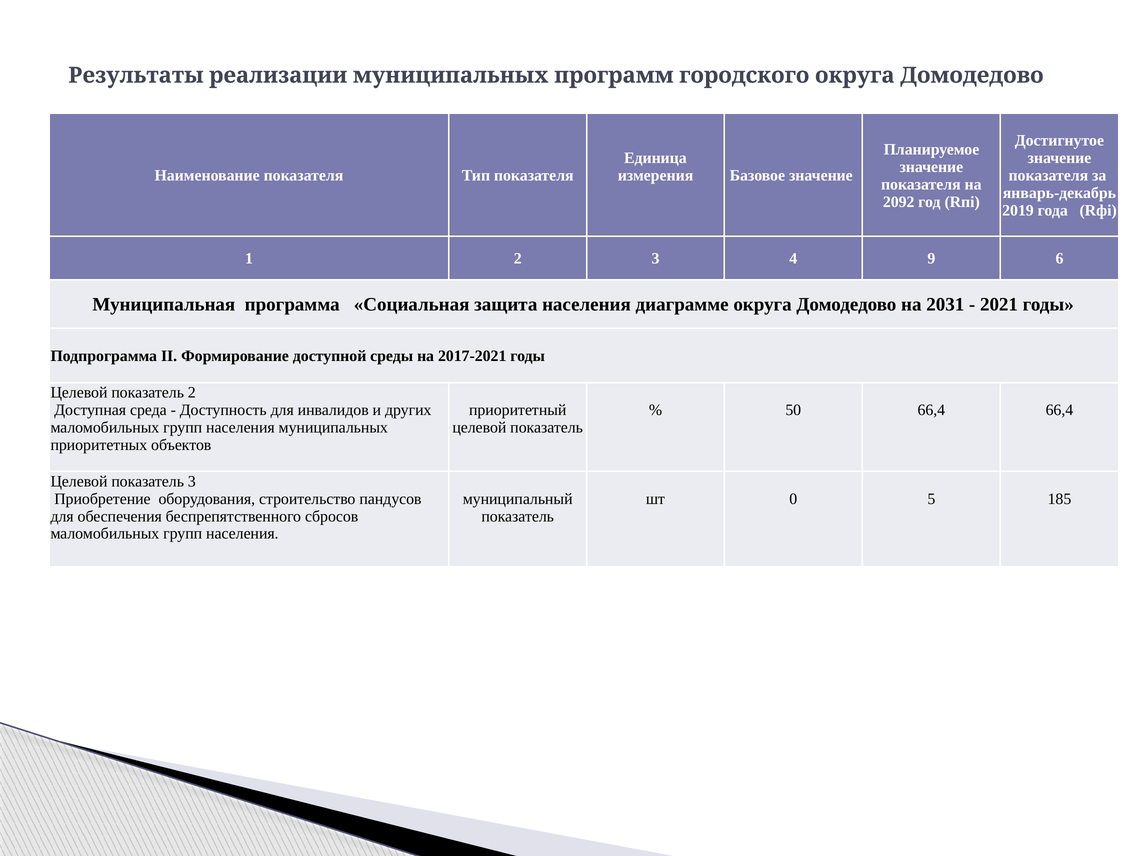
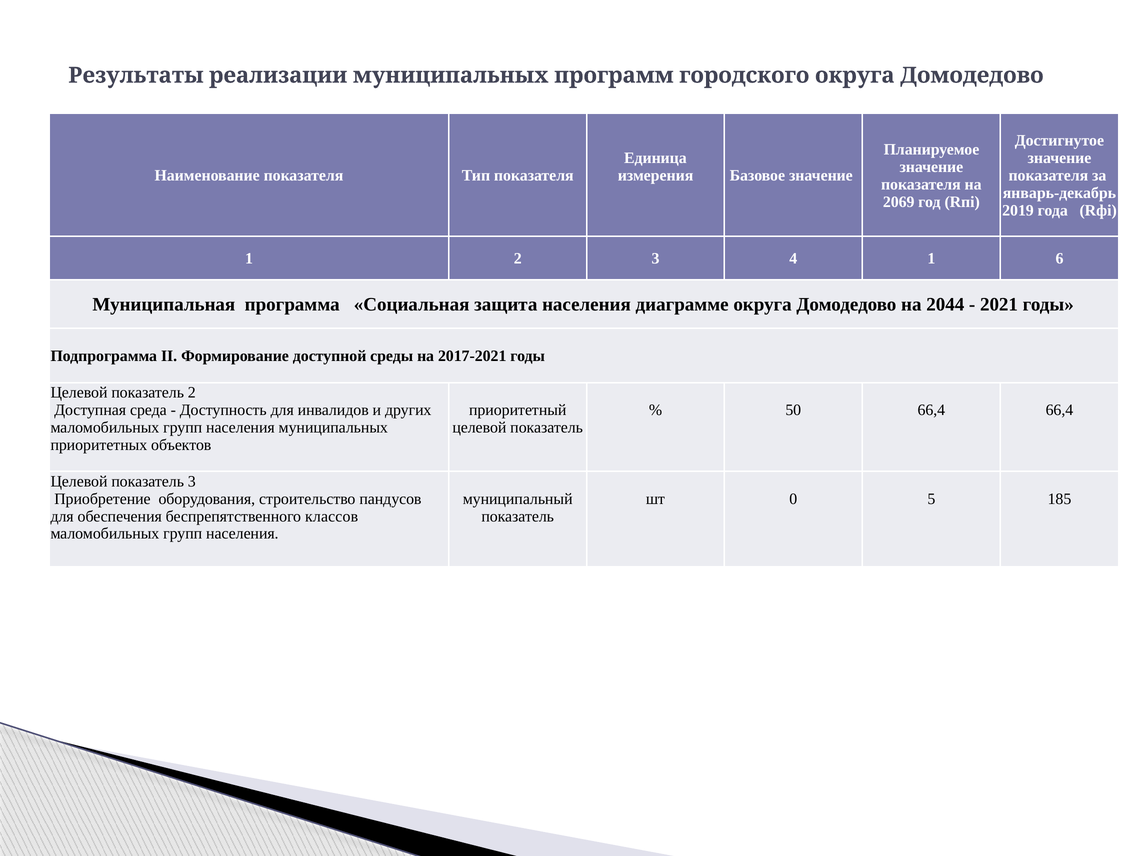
2092: 2092 -> 2069 (899, 202)
4 9: 9 -> 1 (931, 259)
2031: 2031 -> 2044 (945, 304)
сбросов: сбросов -> классов (332, 516)
